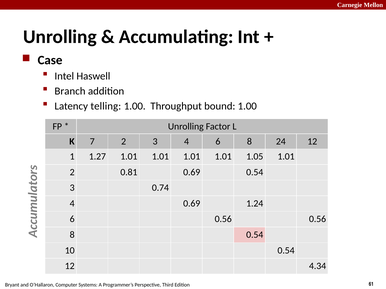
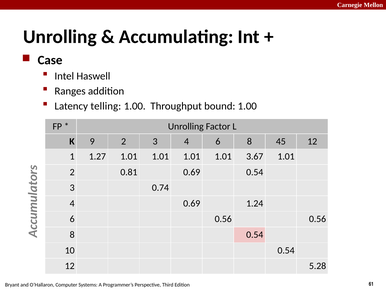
Branch: Branch -> Ranges (70, 91)
7: 7 -> 9 (92, 142)
24: 24 -> 45 (281, 142)
1.05: 1.05 -> 3.67 (255, 157)
4.34: 4.34 -> 5.28 (318, 266)
